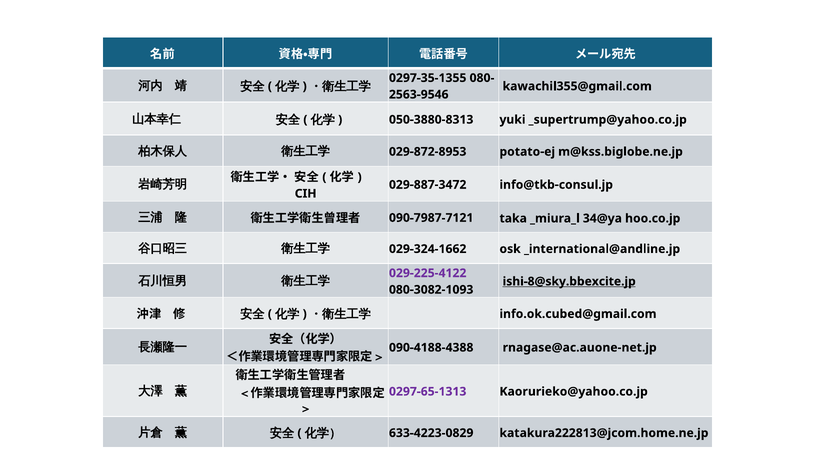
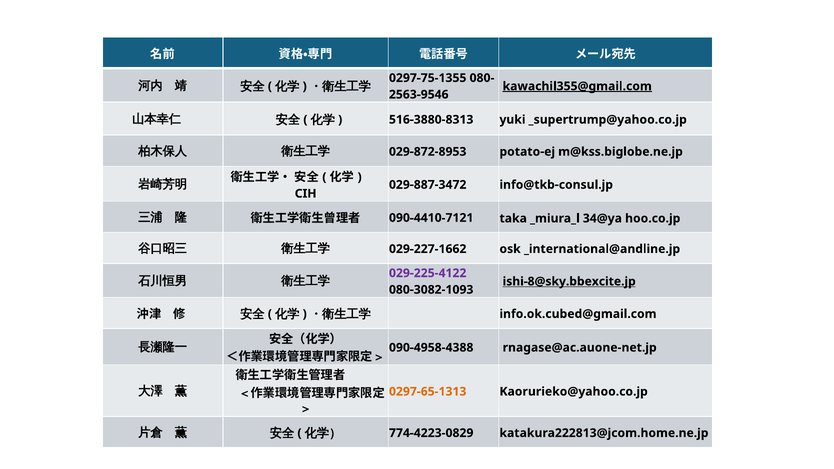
0297-35-1355: 0297-35-1355 -> 0297-75-1355 (428, 78)
kawachil355@gmail.com underline: none -> present (577, 86)
050-3880-8313: 050-3880-8313 -> 516-3880-8313 (431, 120)
090-7987-7121: 090-7987-7121 -> 090-4410-7121 (431, 218)
029-324-1662: 029-324-1662 -> 029-227-1662 (428, 249)
090-4188-4388: 090-4188-4388 -> 090-4958-4388 (431, 348)
0297-65-1313 colour: purple -> orange (428, 392)
633-4223-0829: 633-4223-0829 -> 774-4223-0829 (431, 433)
